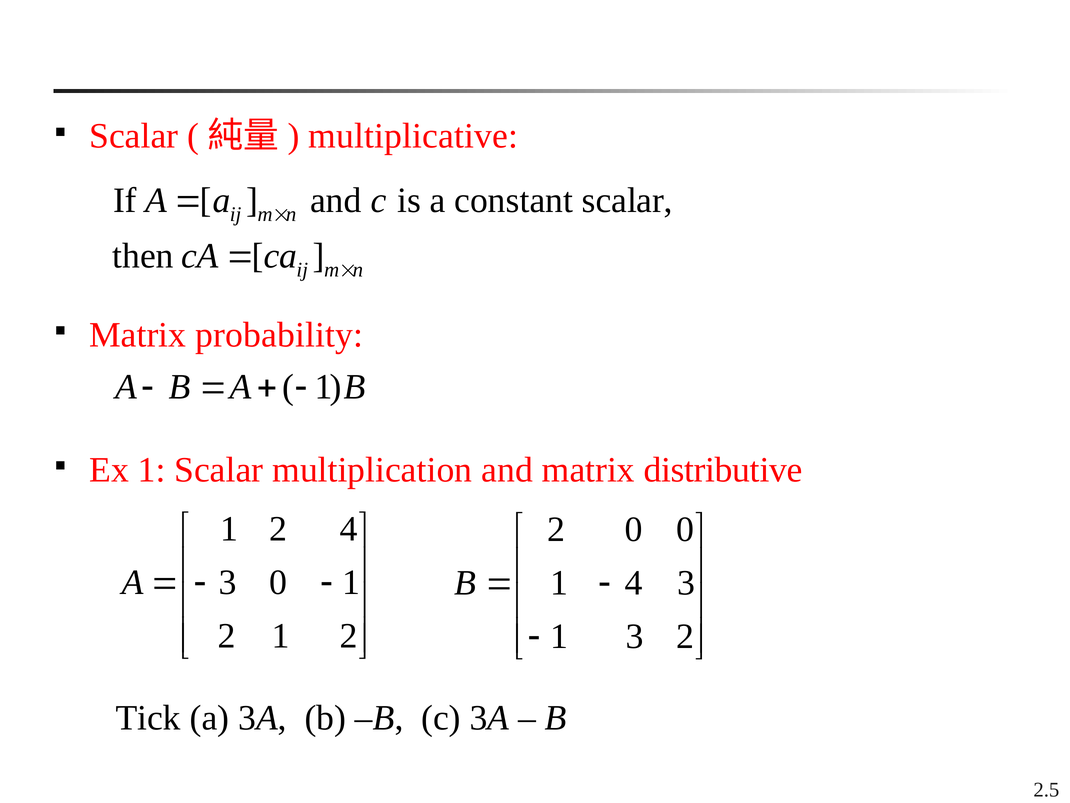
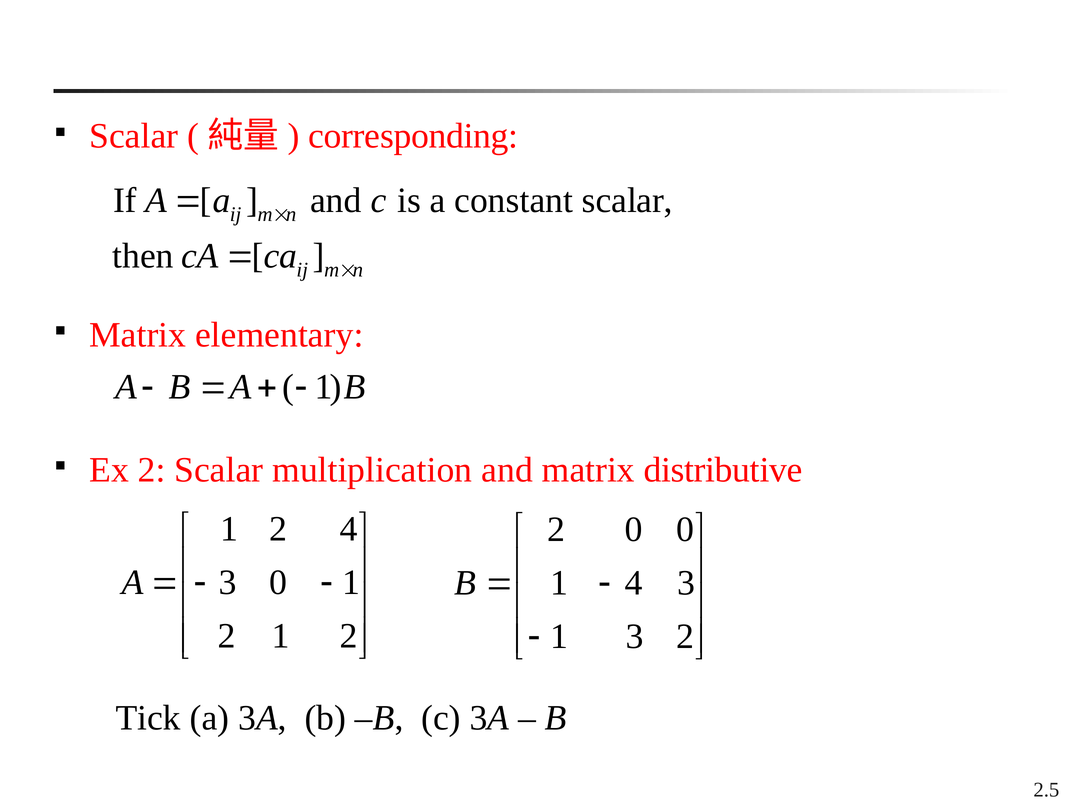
multiplicative: multiplicative -> corresponding (413, 136)
probability: probability -> elementary (279, 335)
Ex 1: 1 -> 2 (152, 470)
